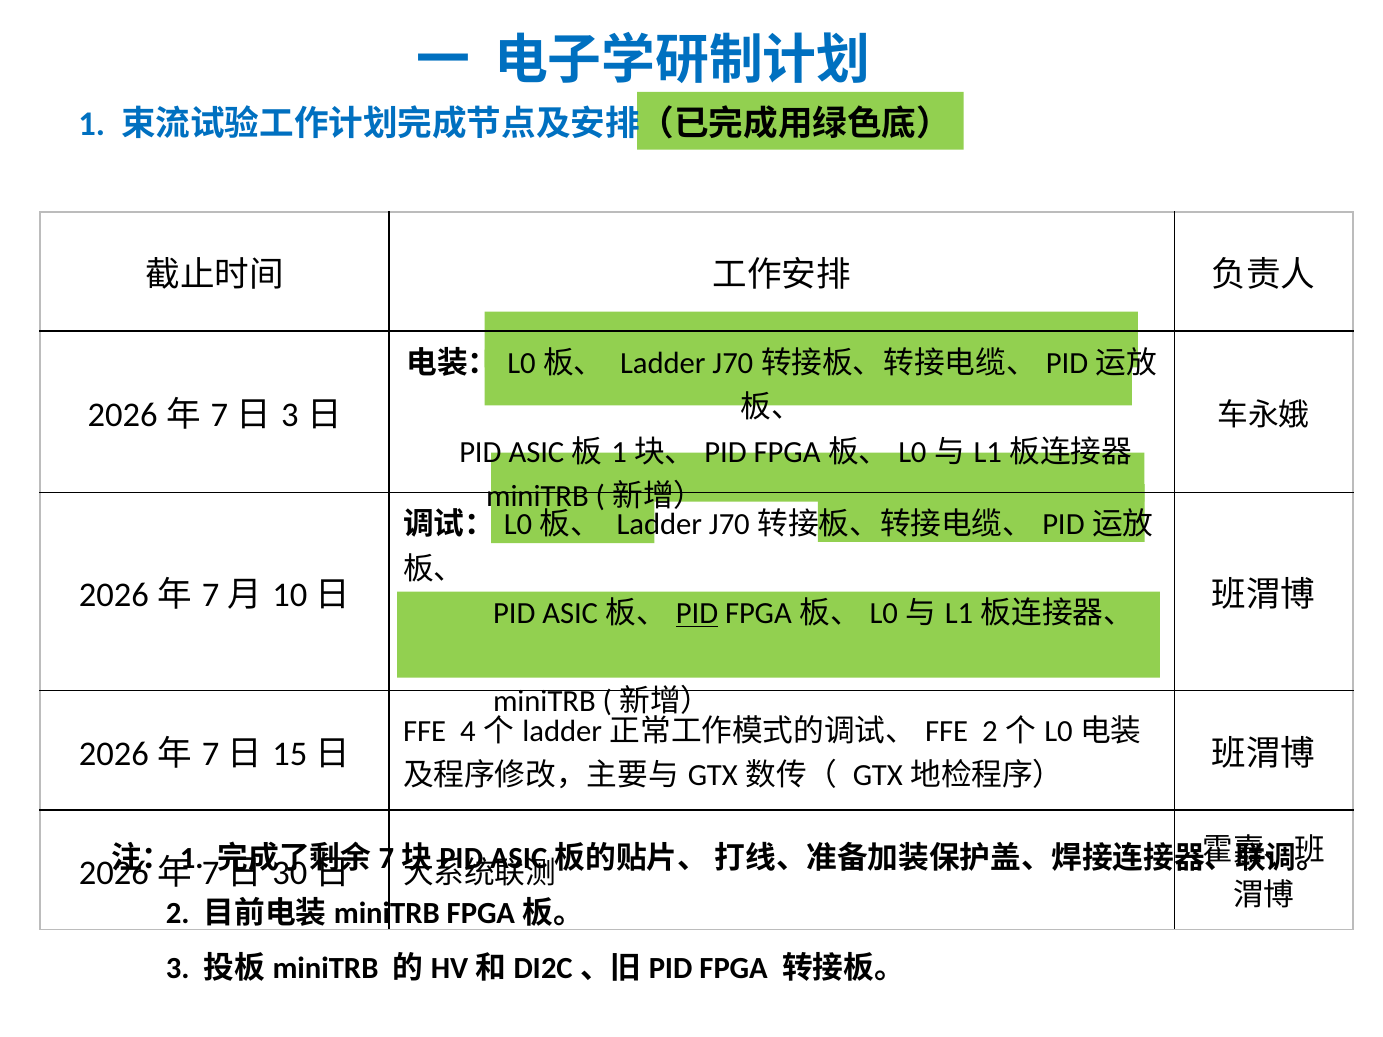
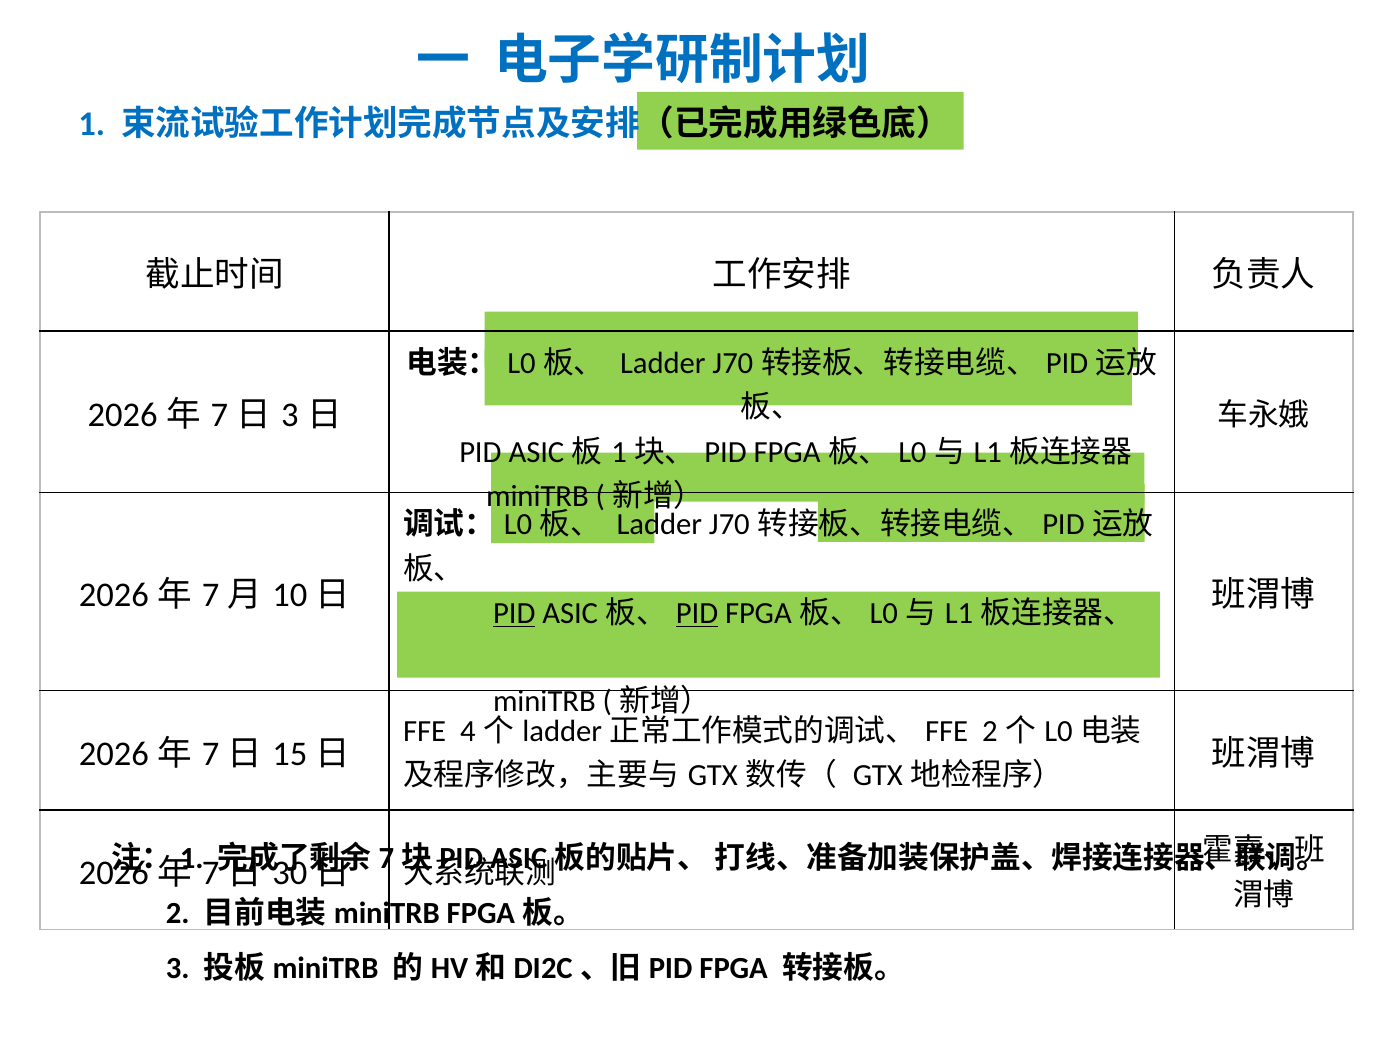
PID underline: none -> present (514, 613)
